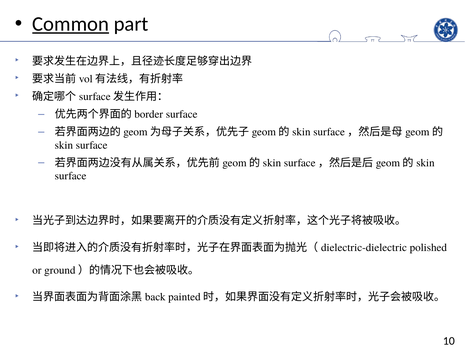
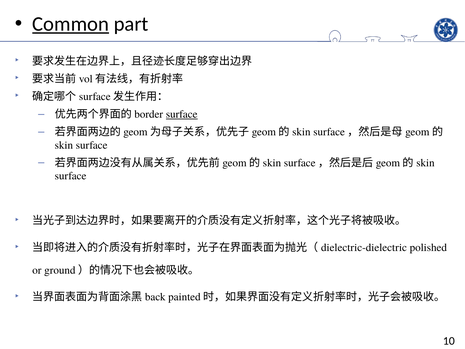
surface underline: none -> present (182, 114)
